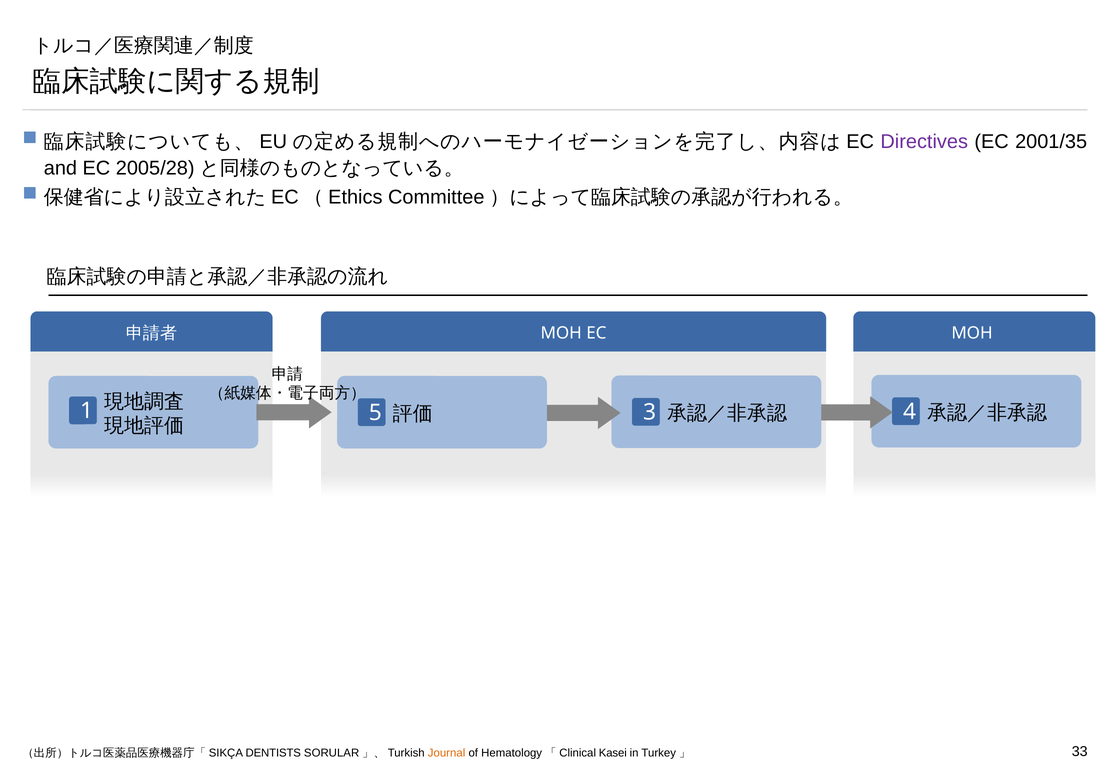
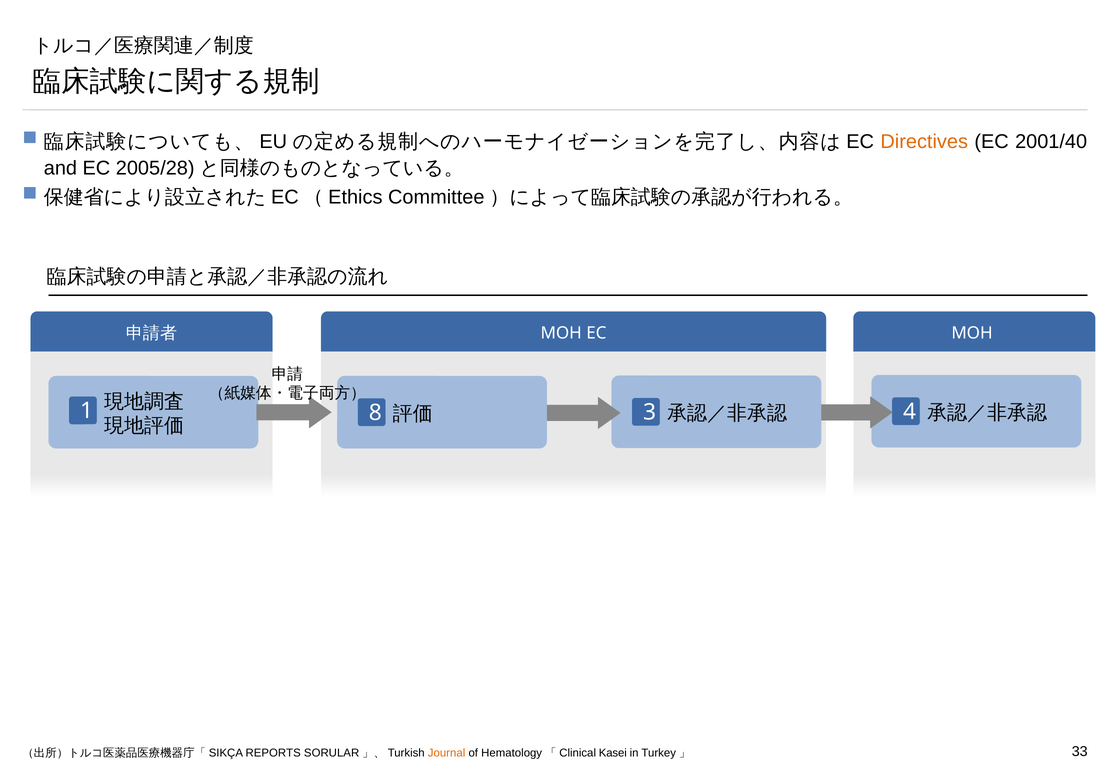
Directives colour: purple -> orange (924, 142)
2001/35: 2001/35 -> 2001/40 (1051, 142)
5: 5 -> 8 (375, 413)
DENTISTS: DENTISTS -> REPORTS (273, 753)
